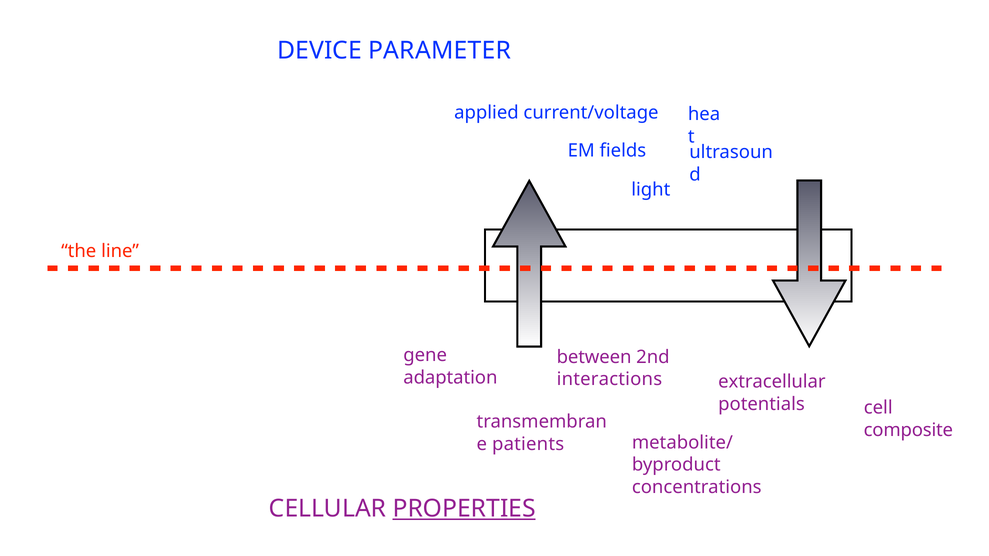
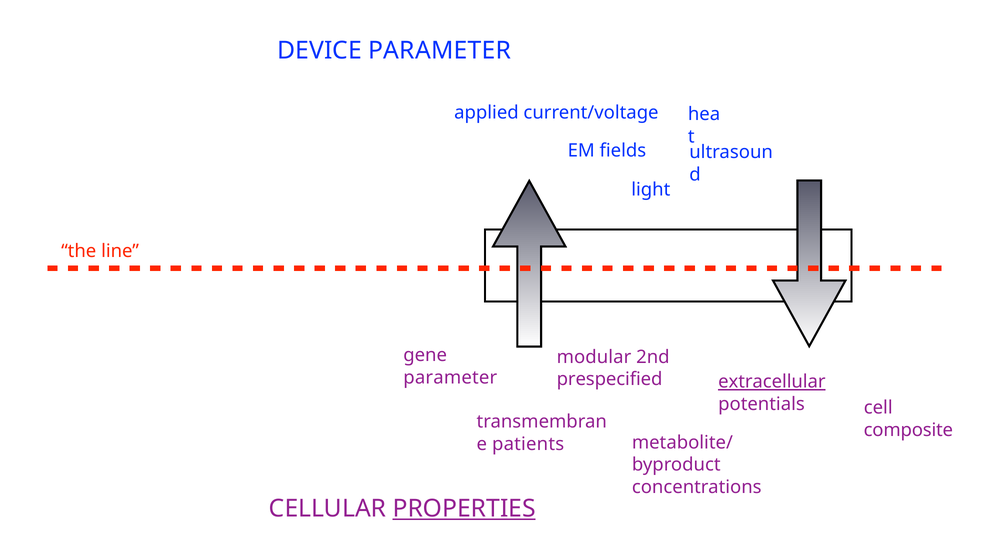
between: between -> modular (594, 357)
adaptation: adaptation -> parameter (450, 378)
interactions: interactions -> prespecified (610, 380)
extracellular underline: none -> present (772, 382)
